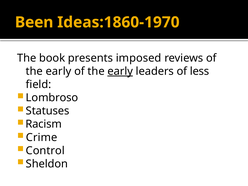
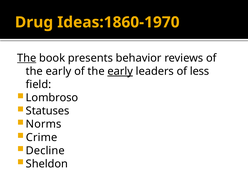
Been: Been -> Drug (34, 22)
The underline: none -> present (27, 58)
imposed: imposed -> behavior (139, 58)
Racism: Racism -> Norms (44, 124)
Control: Control -> Decline (45, 151)
